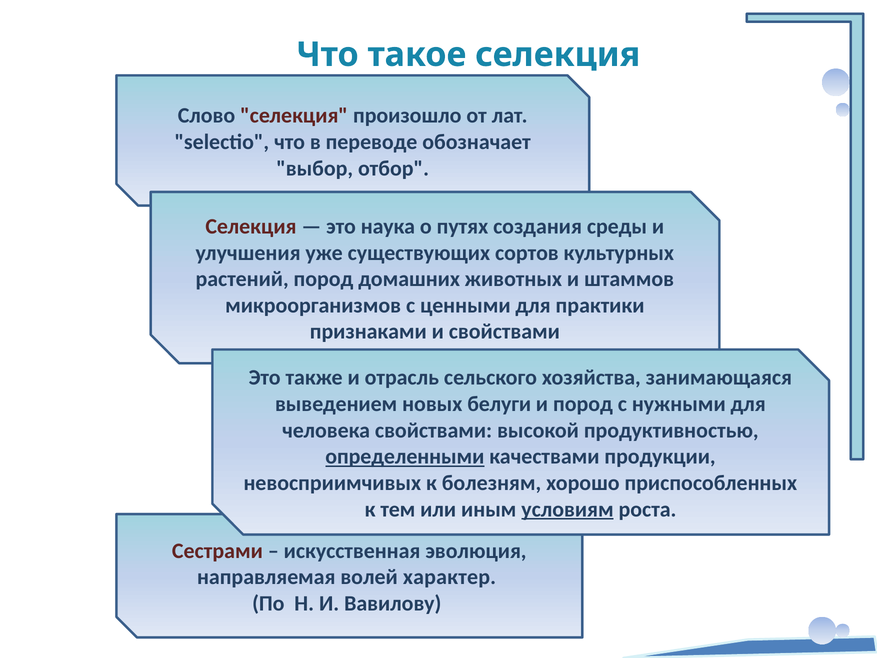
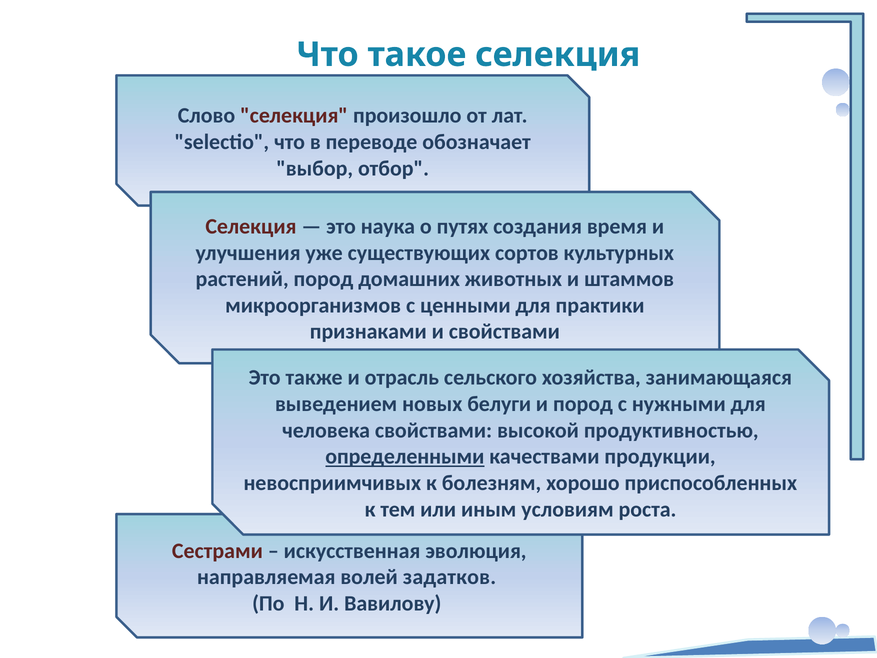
среды: среды -> время (617, 226)
условиям underline: present -> none (567, 509)
характер: характер -> задатков (449, 577)
